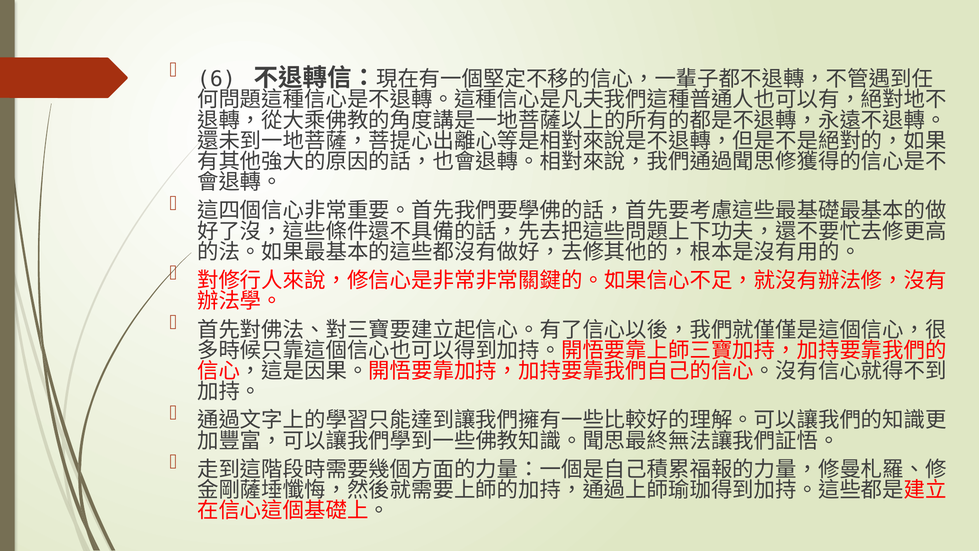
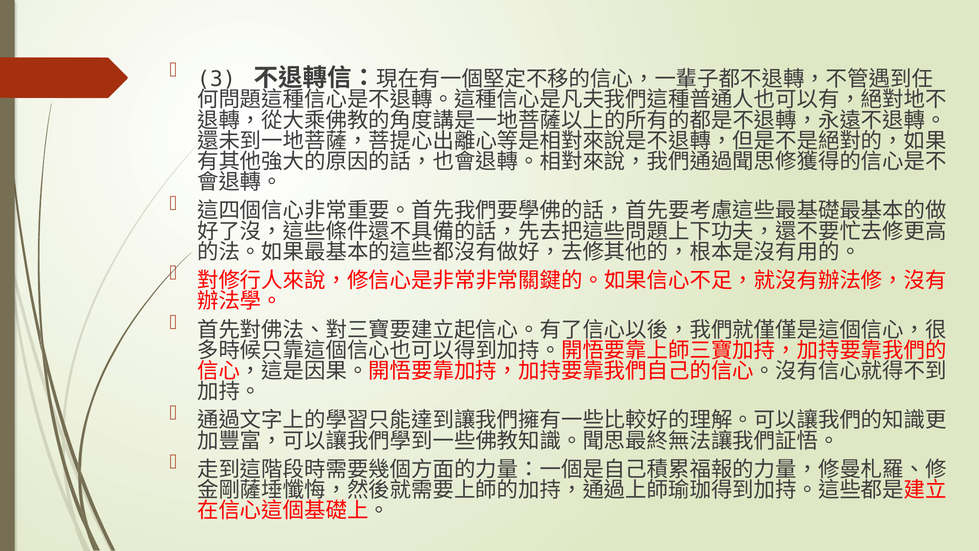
6: 6 -> 3 (216, 79)
